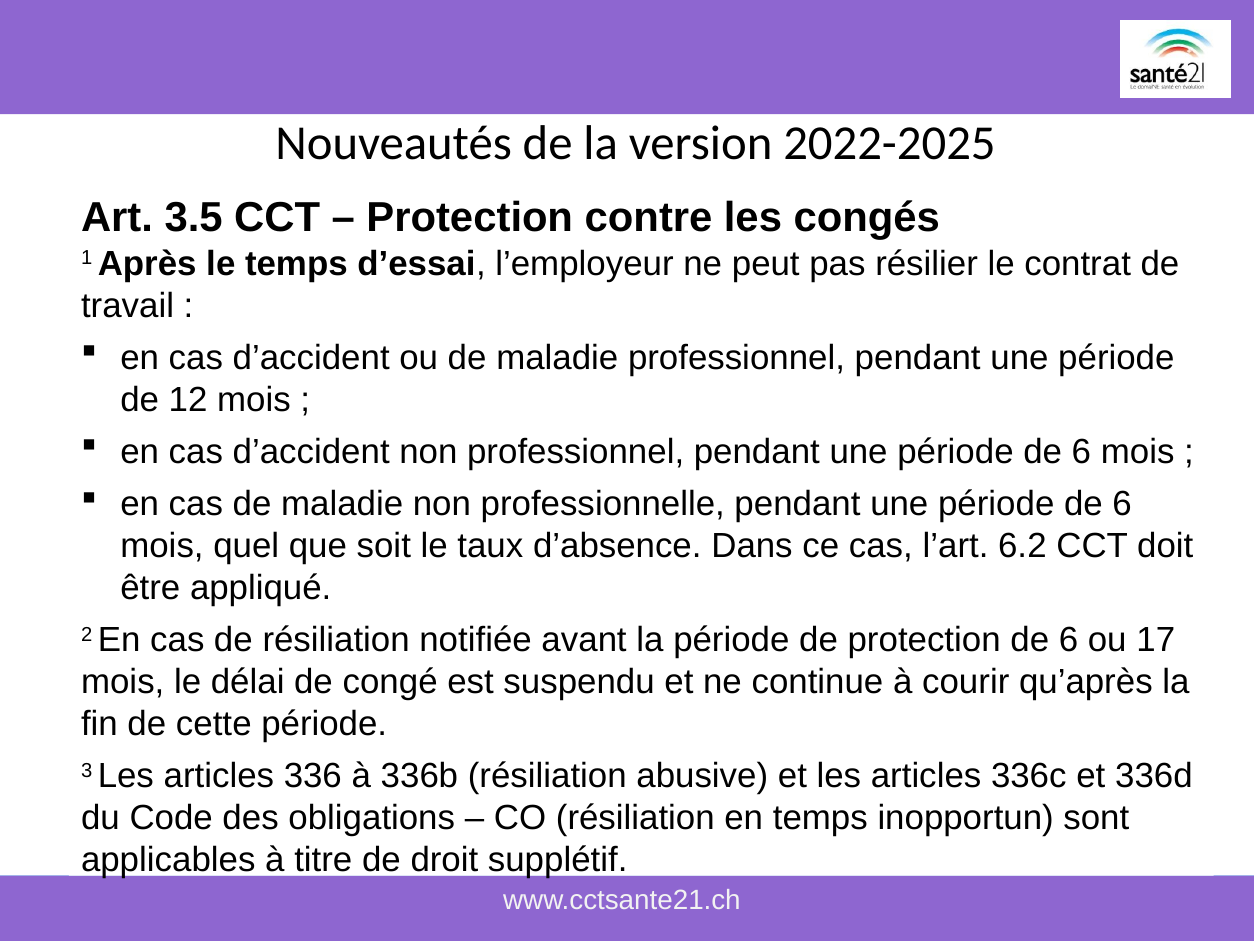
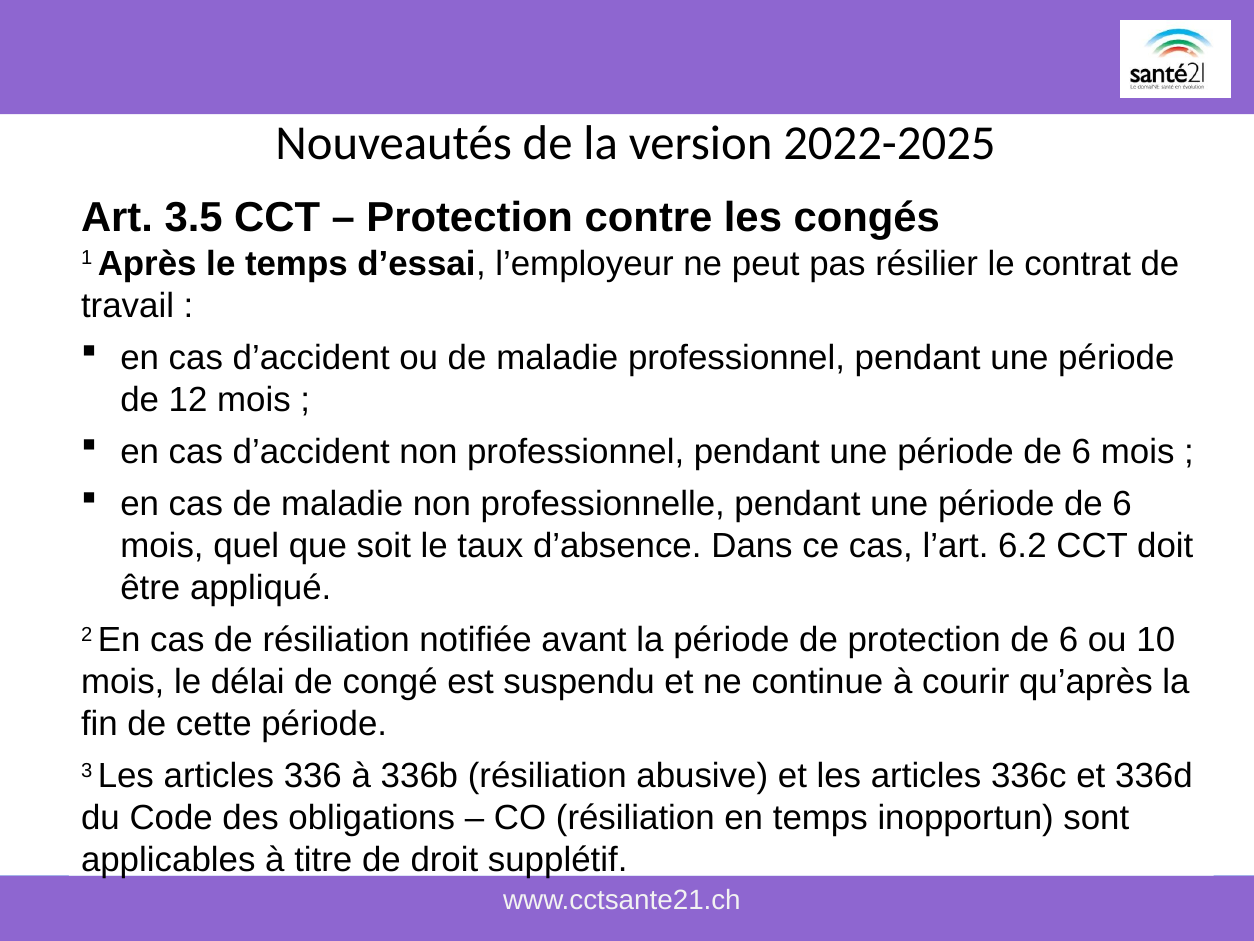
17: 17 -> 10 (1156, 640)
